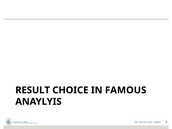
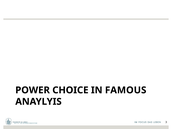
RESULT: RESULT -> POWER (33, 90)
